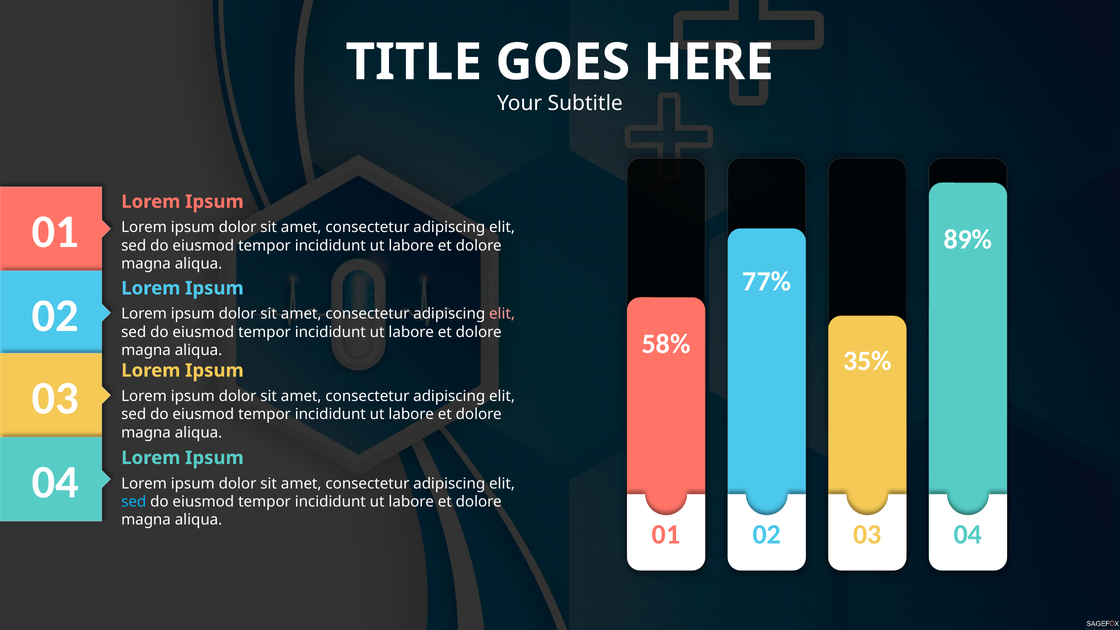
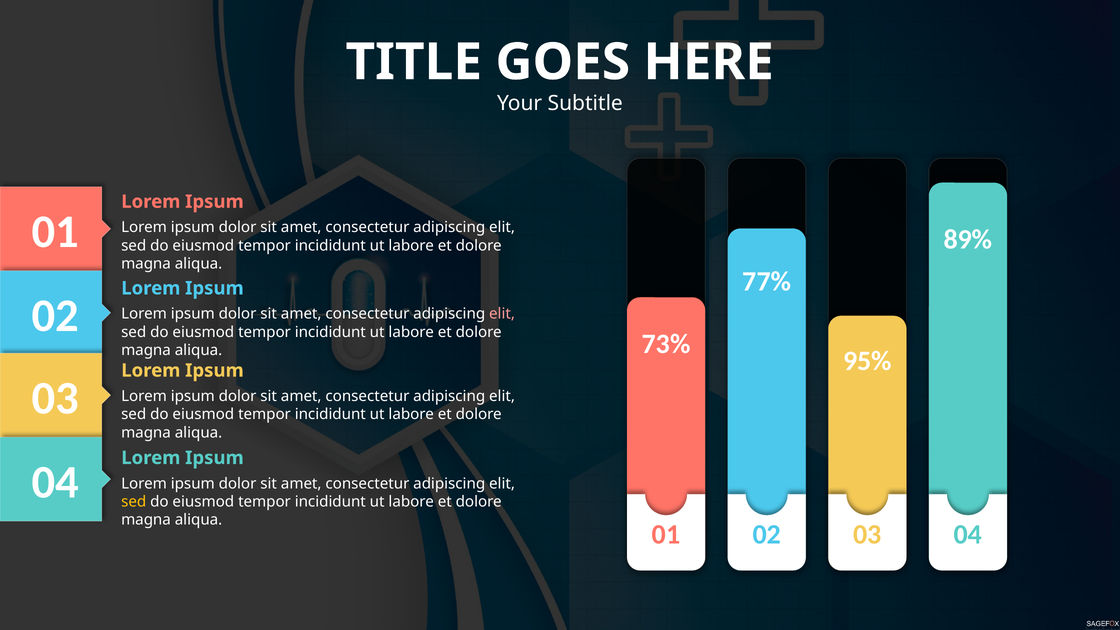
58%: 58% -> 73% (666, 344)
35%: 35% -> 95% (867, 361)
sed colour: light blue -> yellow (134, 502)
